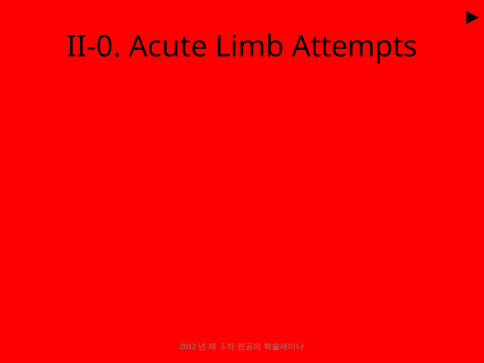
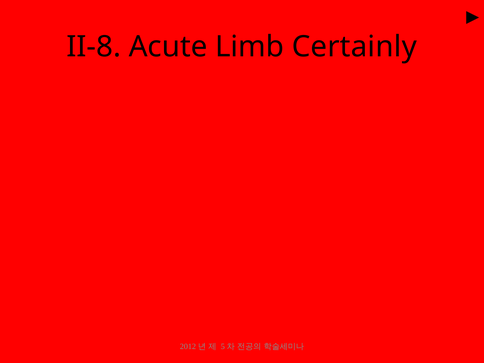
II-0: II-0 -> II-8 (94, 47)
Attempts: Attempts -> Certainly (354, 47)
